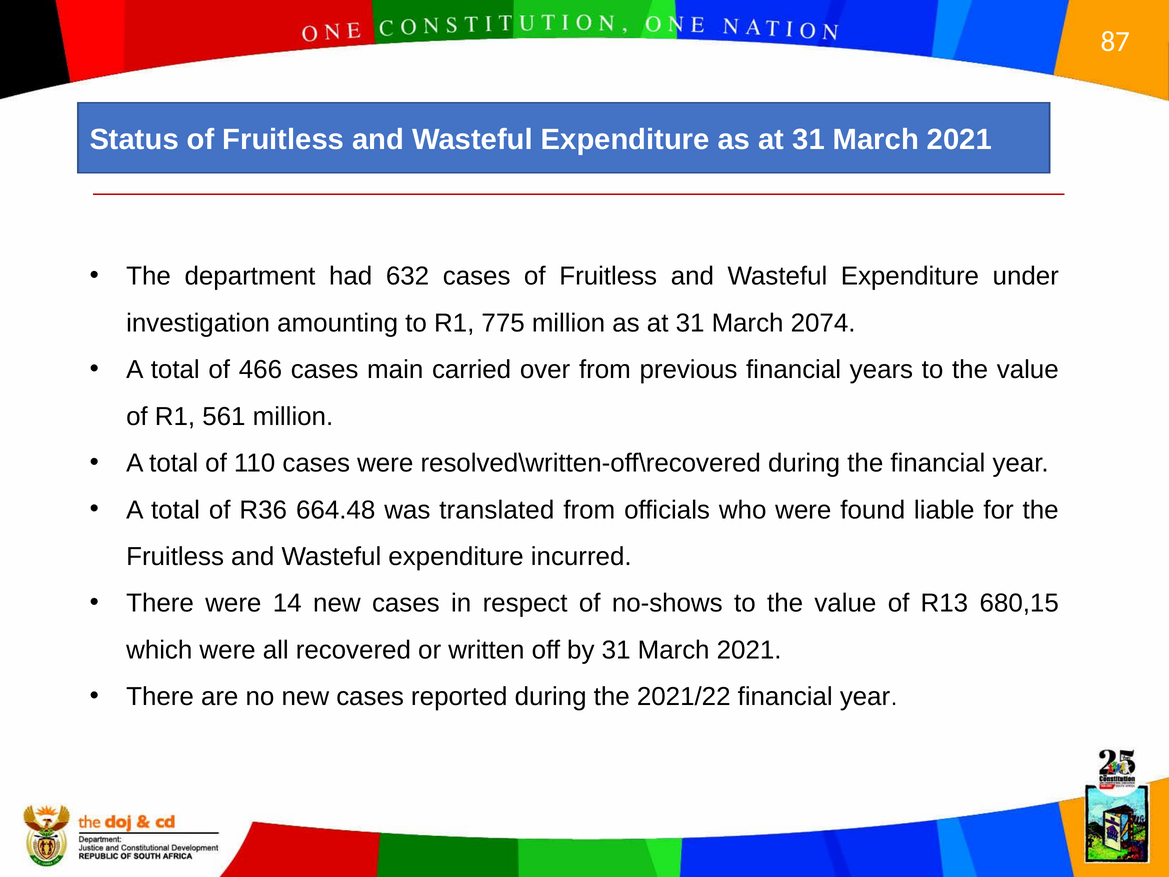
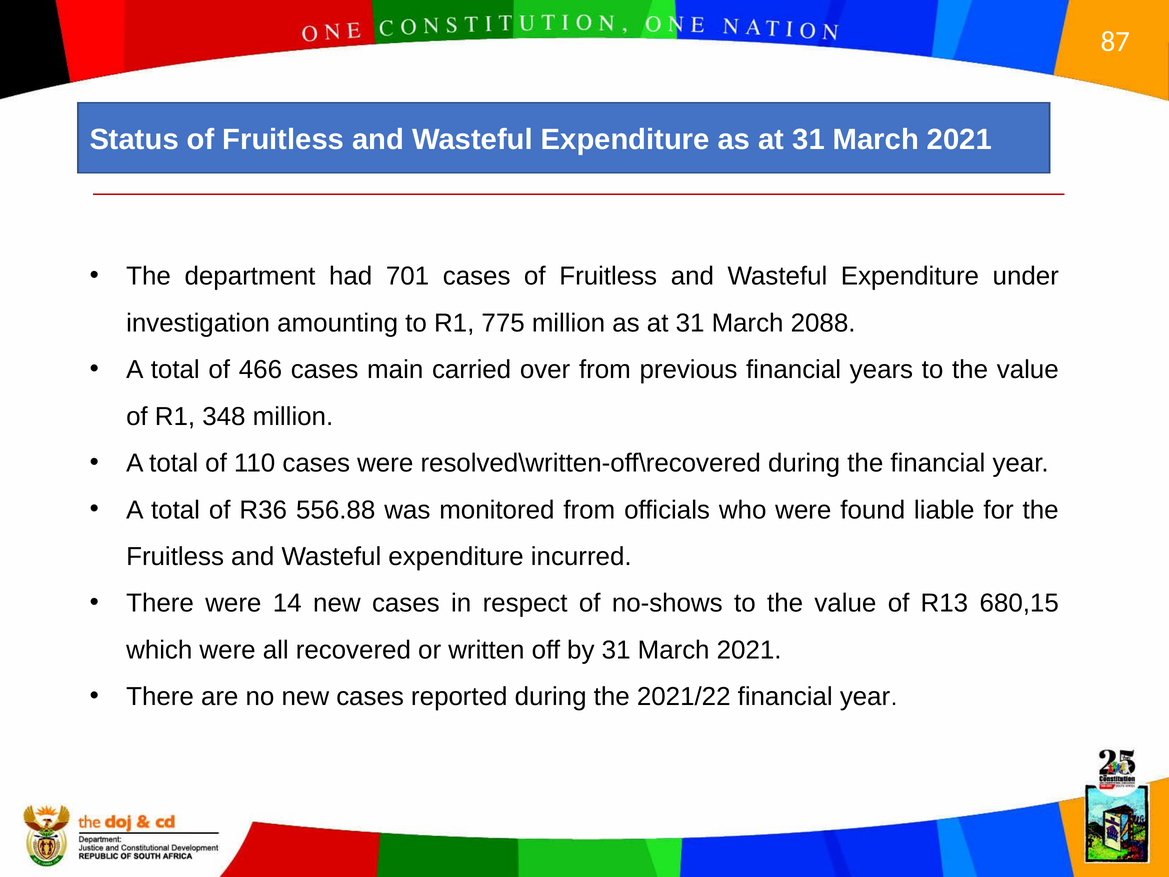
632: 632 -> 701 (408, 276)
2074: 2074 -> 2088 (823, 323)
561: 561 -> 348 (224, 416)
664.48: 664.48 -> 556.88 (336, 510)
translated: translated -> monitored (497, 510)
